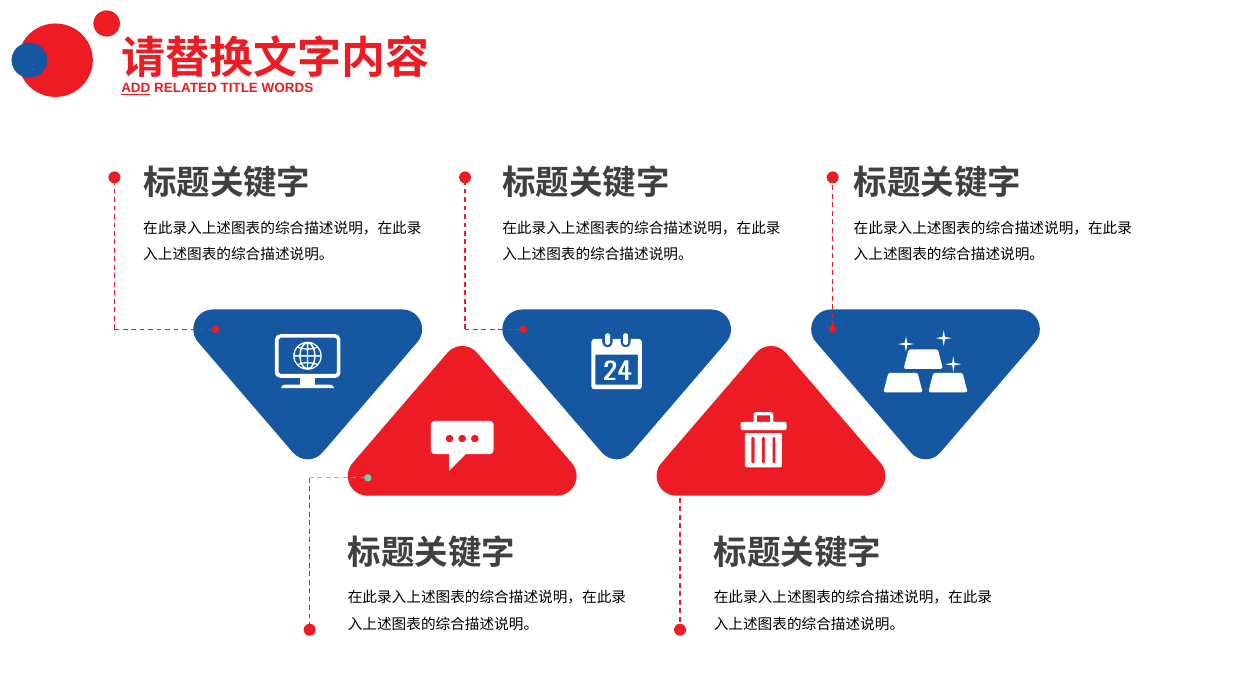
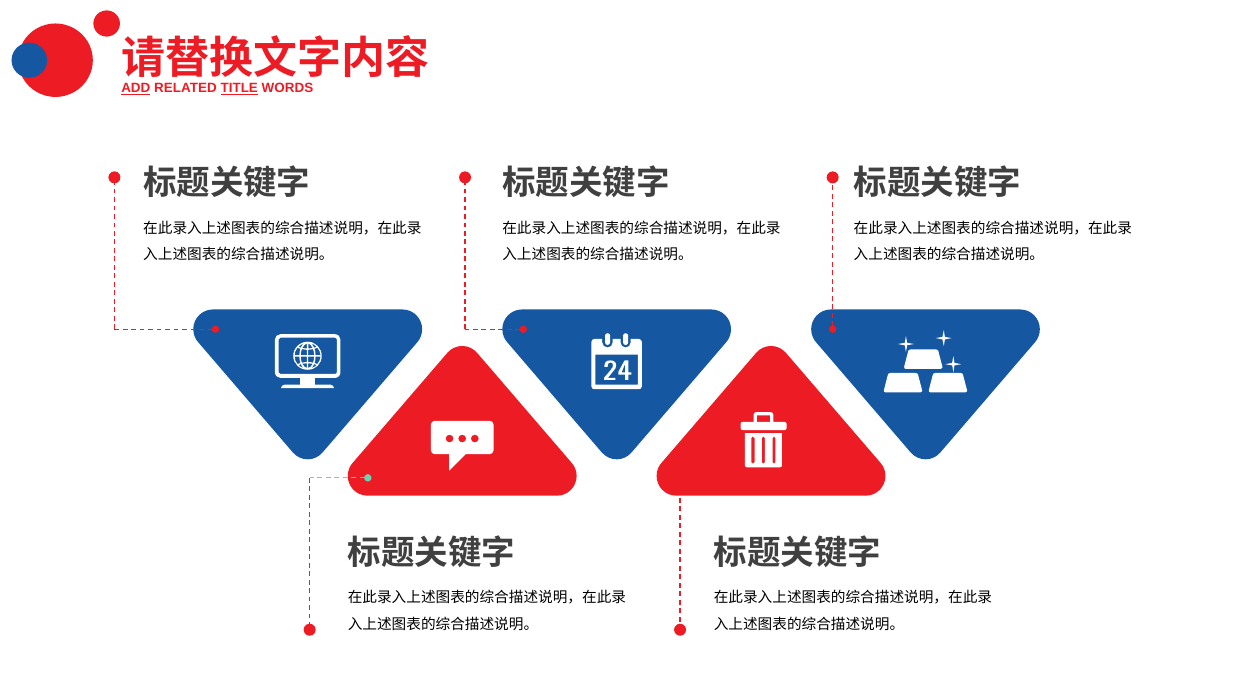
TITLE underline: none -> present (239, 88)
